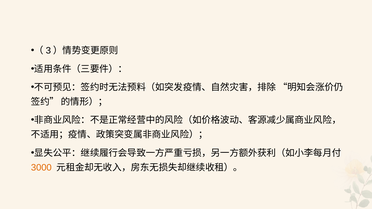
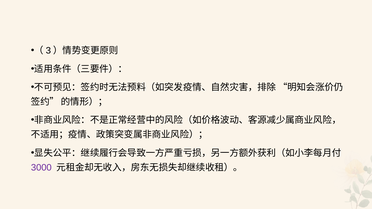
3000 colour: orange -> purple (41, 168)
